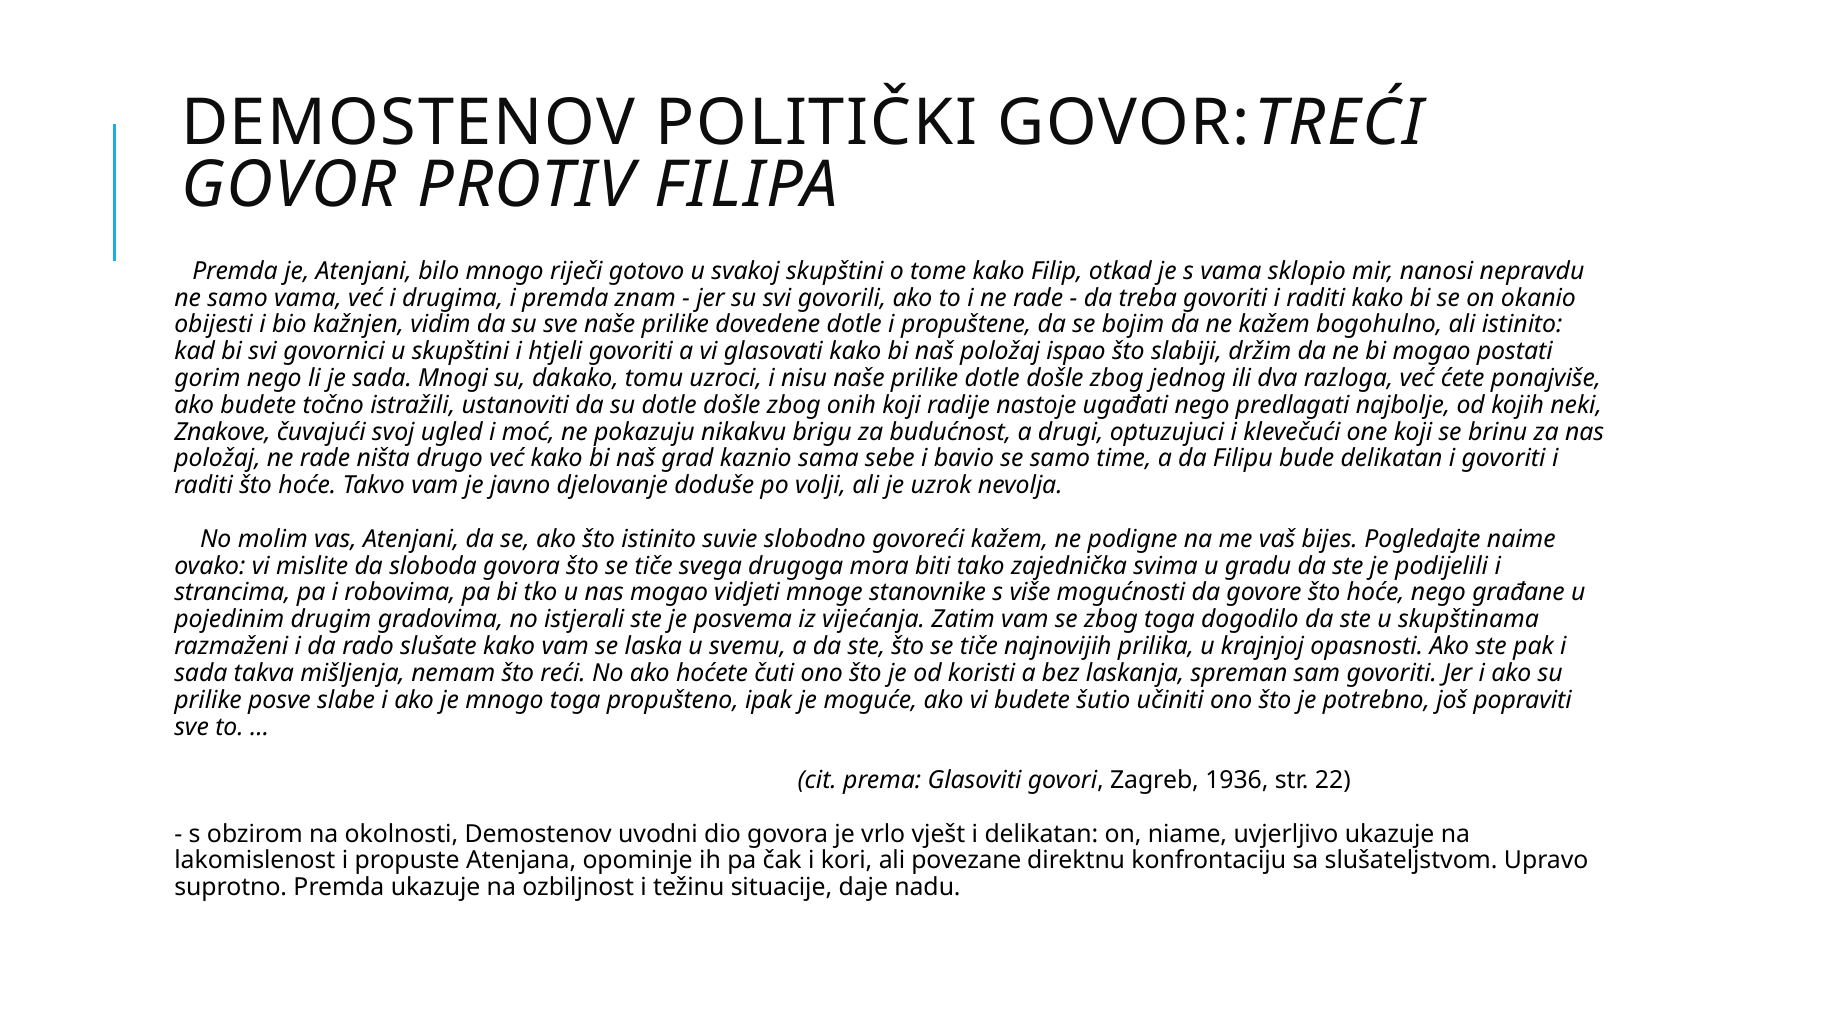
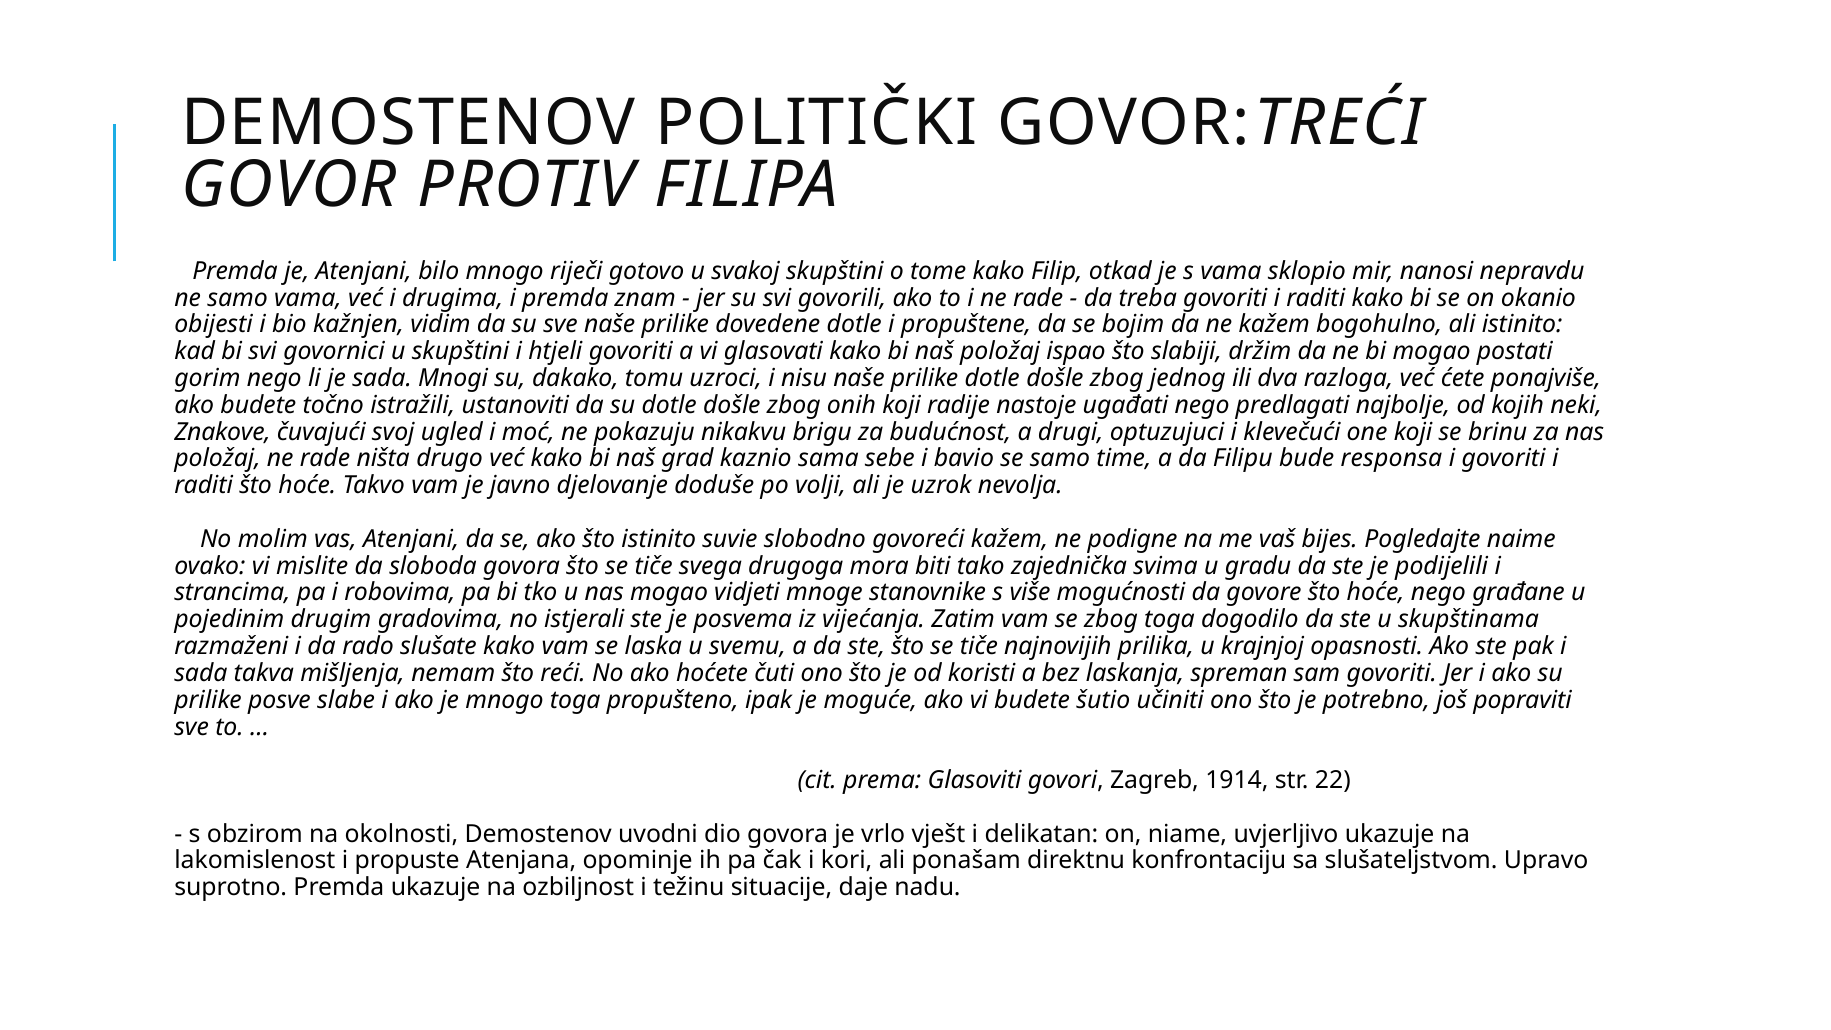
bude delikatan: delikatan -> responsa (1391, 459)
1936: 1936 -> 1914 (1237, 780)
povezane: povezane -> ponašam (966, 861)
